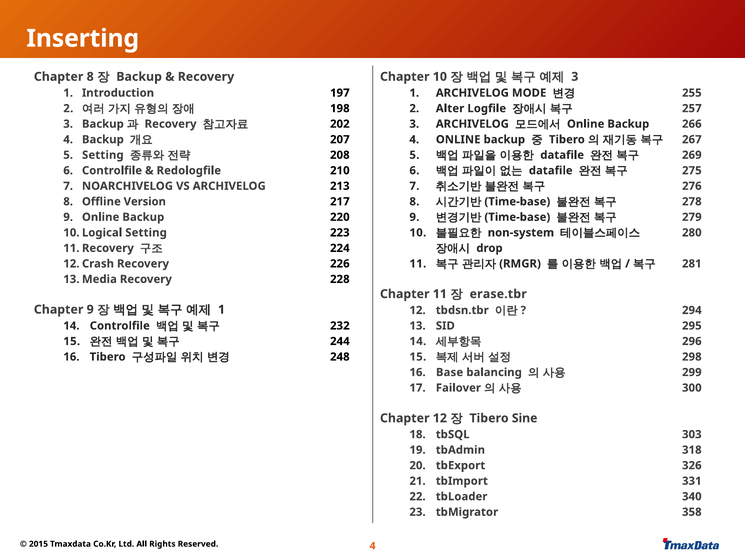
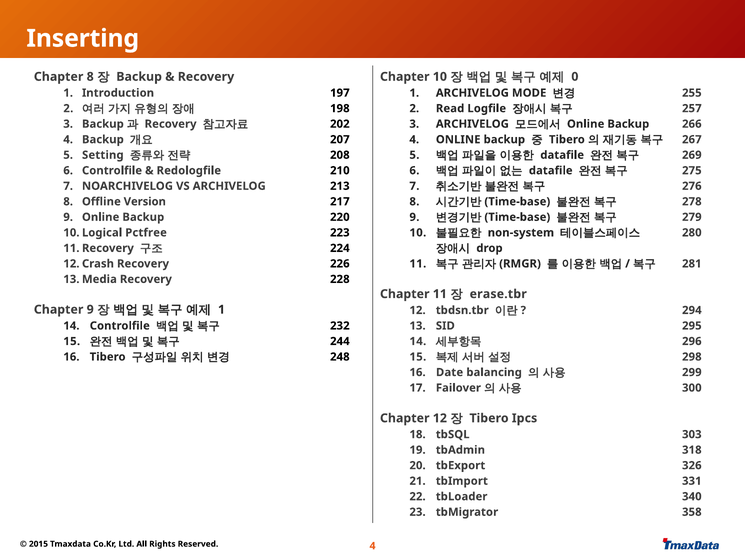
3: 3 -> 0 (575, 77)
Alter: Alter -> Read (450, 108)
Setting: Setting -> Pctfree (146, 233)
Base: Base -> Date (450, 372)
Sine: Sine -> Ipcs (525, 418)
